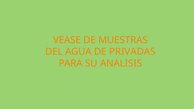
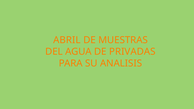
VEASE: VEASE -> ABRIL (67, 40)
